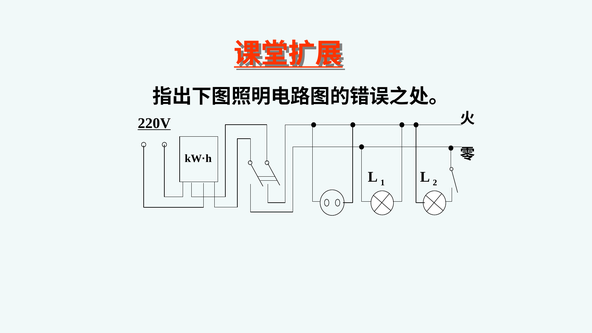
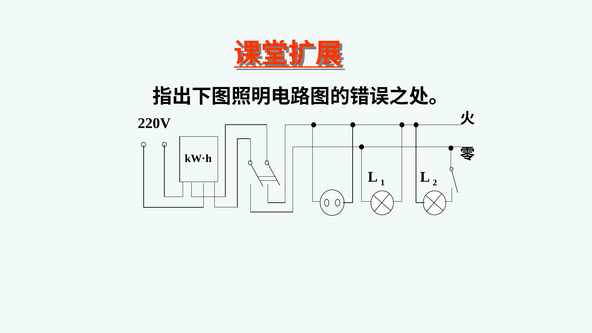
220V underline: present -> none (154, 123)
